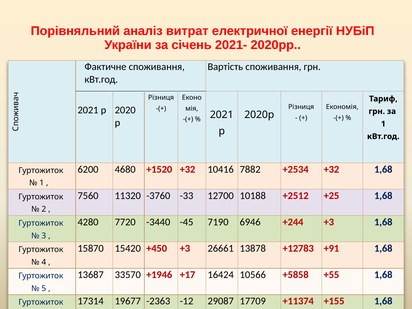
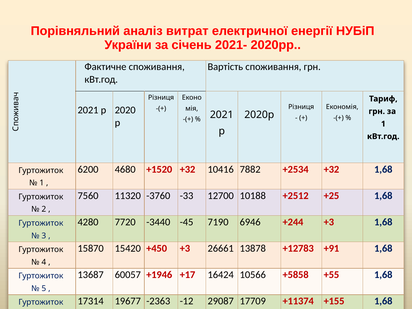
33570: 33570 -> 60057 (128, 275)
